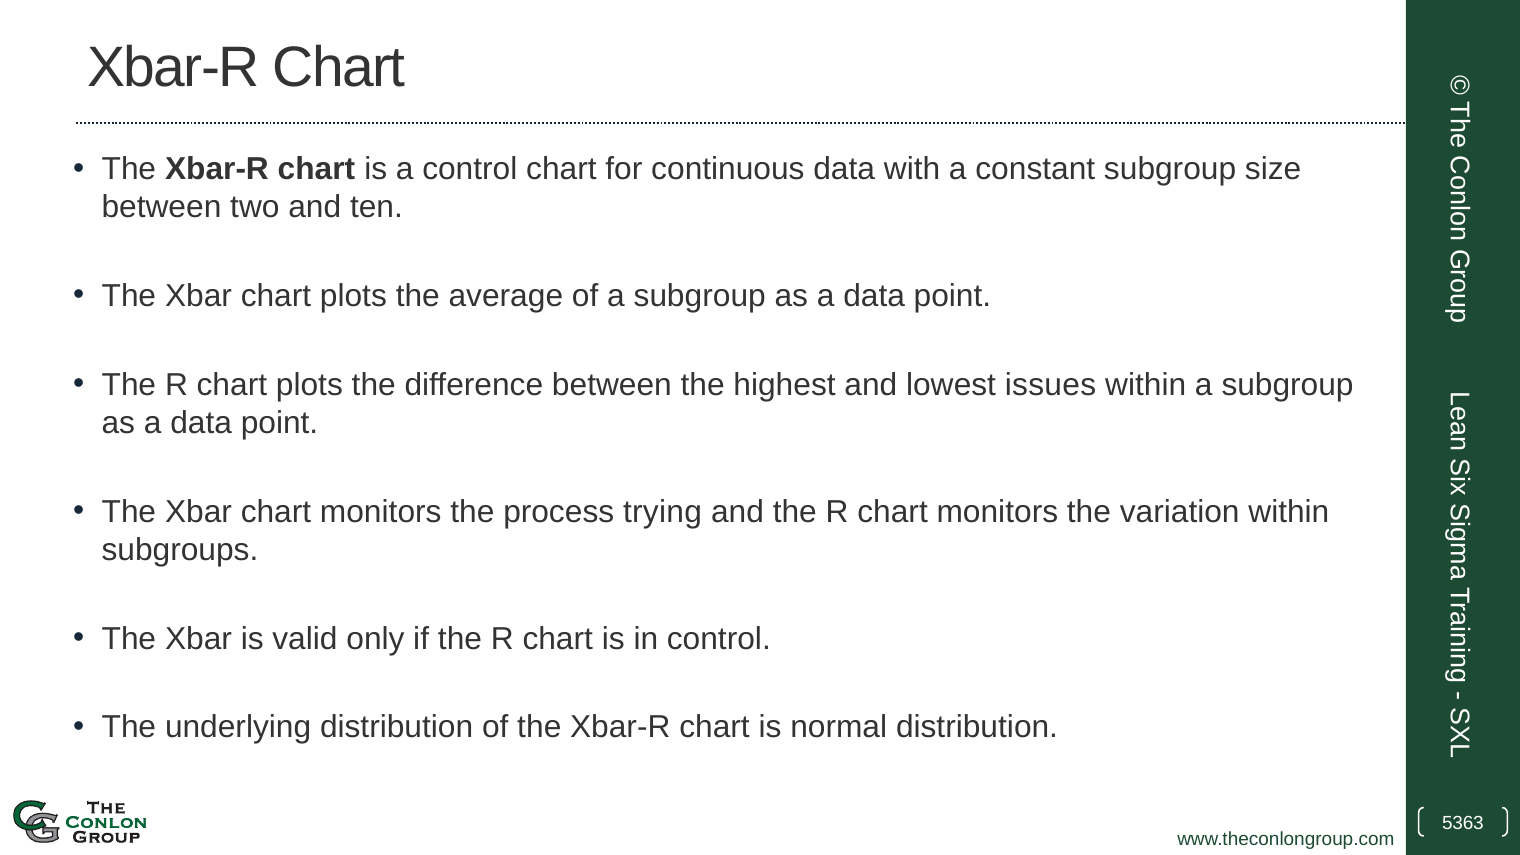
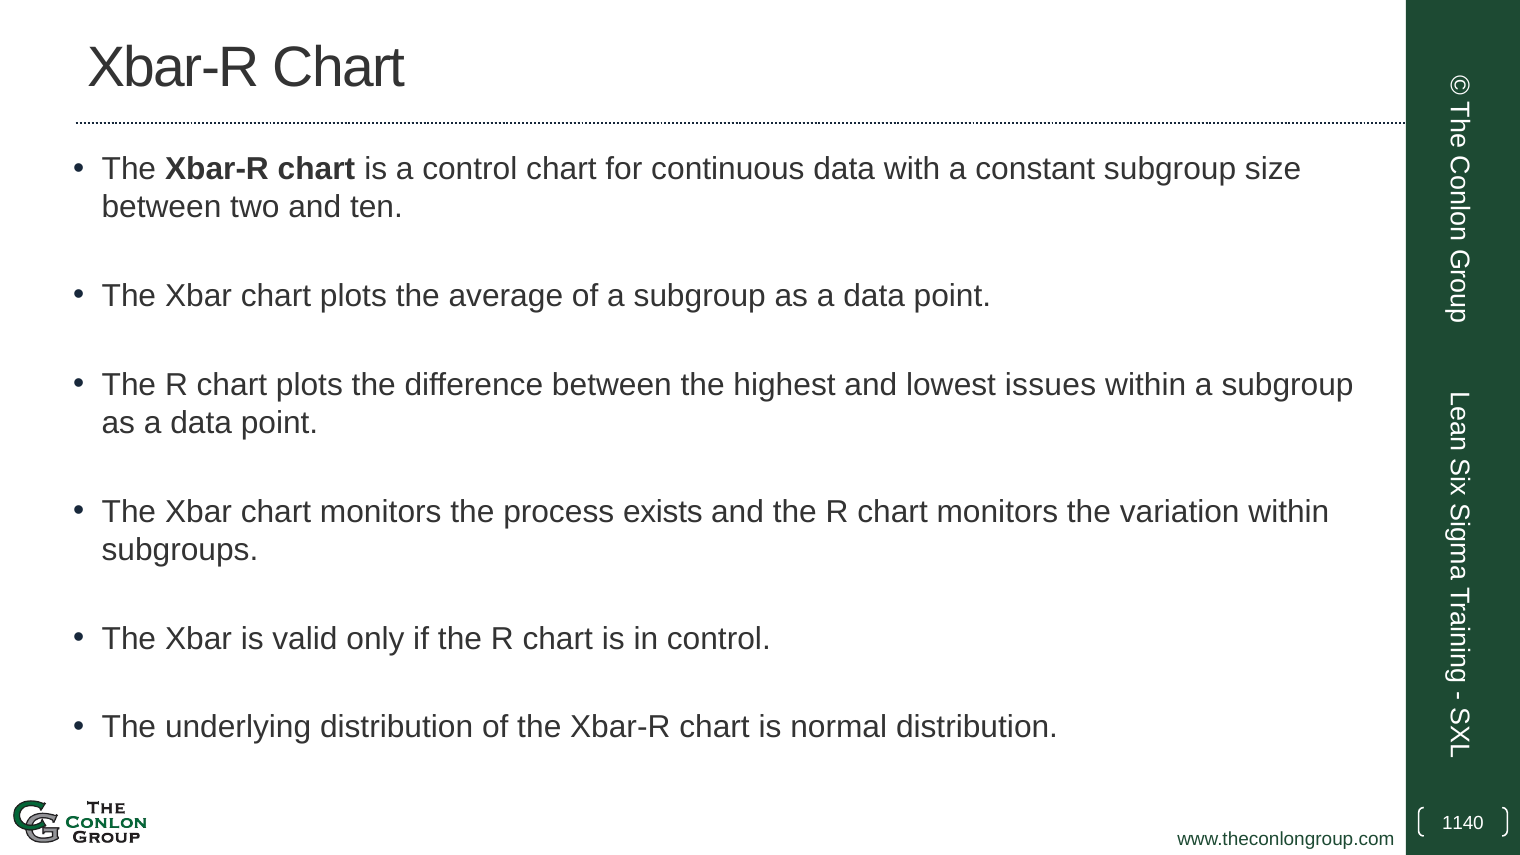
trying: trying -> exists (663, 512)
5363: 5363 -> 1140 (1463, 823)
